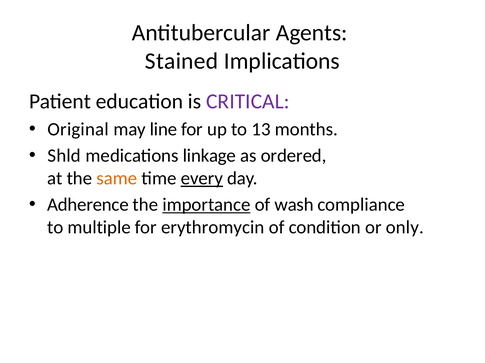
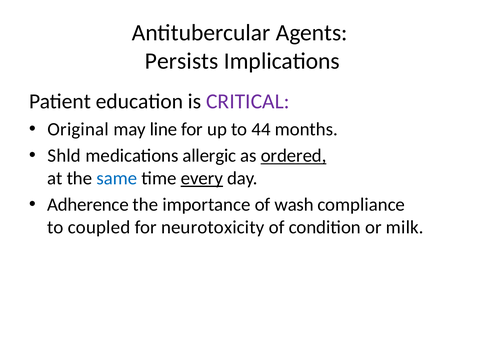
Stained: Stained -> Persists (182, 61)
13: 13 -> 44 (261, 130)
linkage: linkage -> allergic (209, 156)
ordered underline: none -> present (294, 156)
same colour: orange -> blue (117, 179)
importance underline: present -> none (206, 205)
multiple: multiple -> coupled (99, 228)
erythromycin: erythromycin -> neurotoxicity (213, 228)
only: only -> milk (405, 228)
